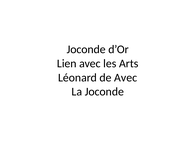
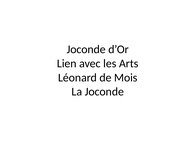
de Avec: Avec -> Mois (126, 78)
